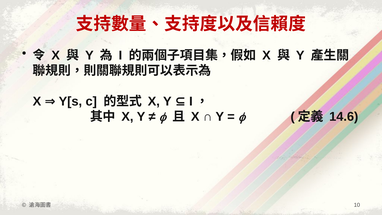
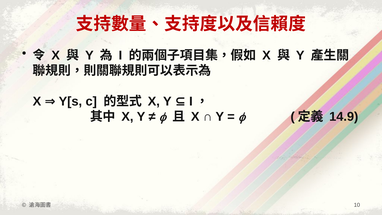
14.6: 14.6 -> 14.9 (344, 117)
